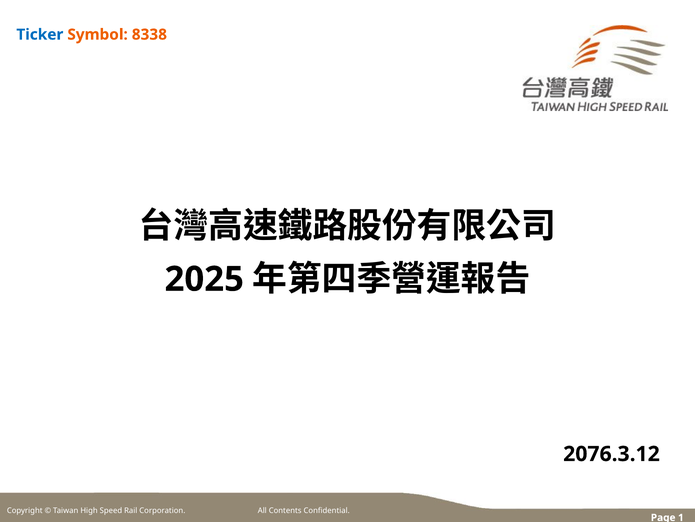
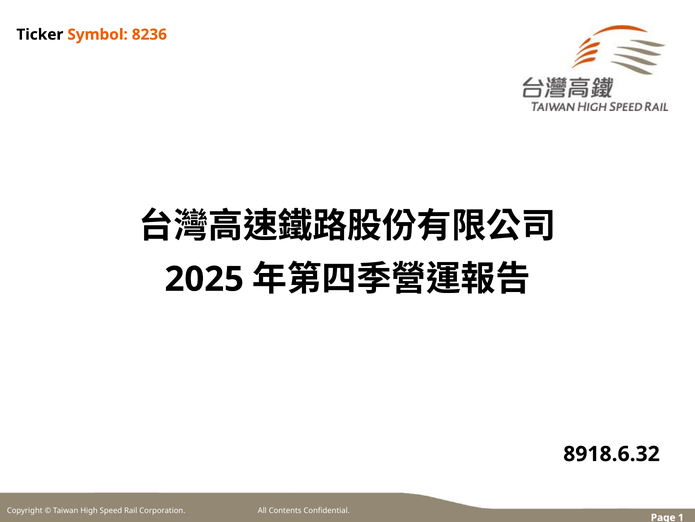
Ticker colour: blue -> black (40, 35)
8338: 8338 -> 8236 (149, 35)
2076.3.12: 2076.3.12 -> 8918.6.32 (612, 453)
